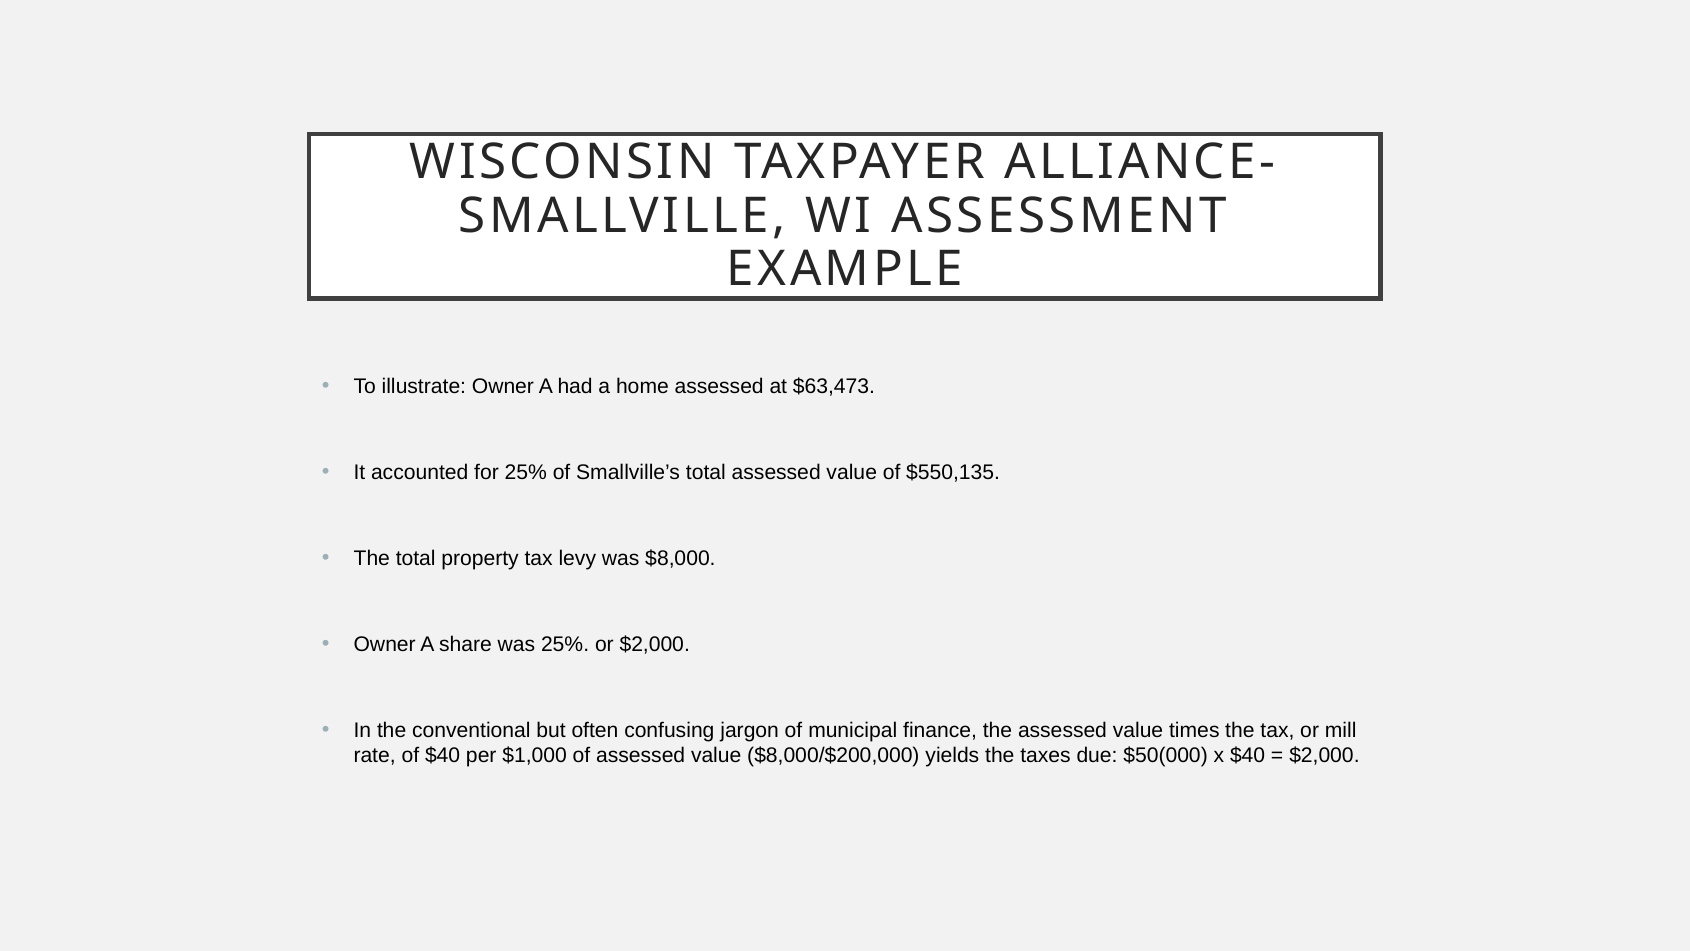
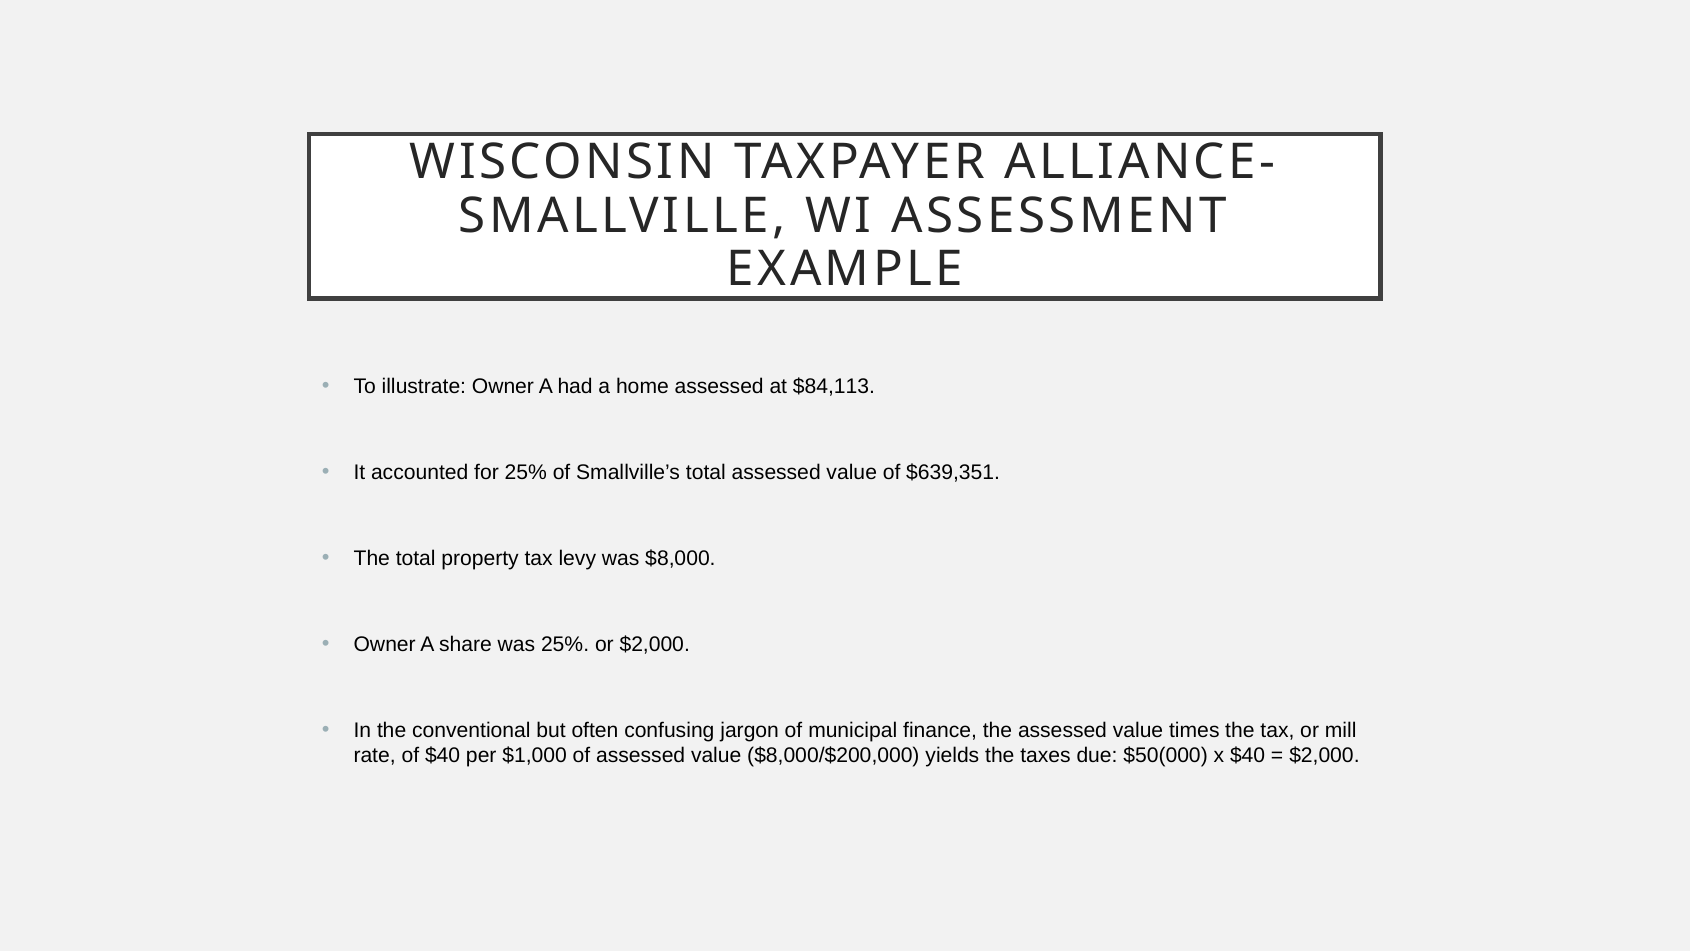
$63,473: $63,473 -> $84,113 (834, 386)
$550,135: $550,135 -> $639,351 (953, 472)
